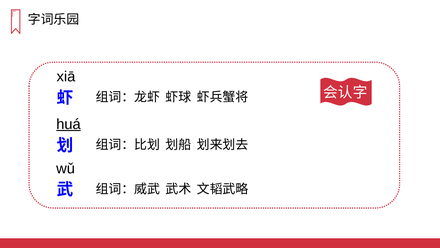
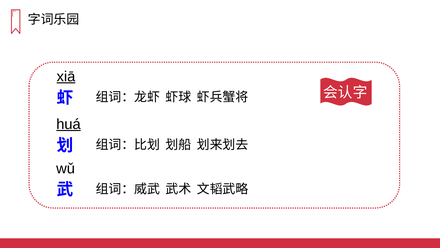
xiā underline: none -> present (66, 76)
